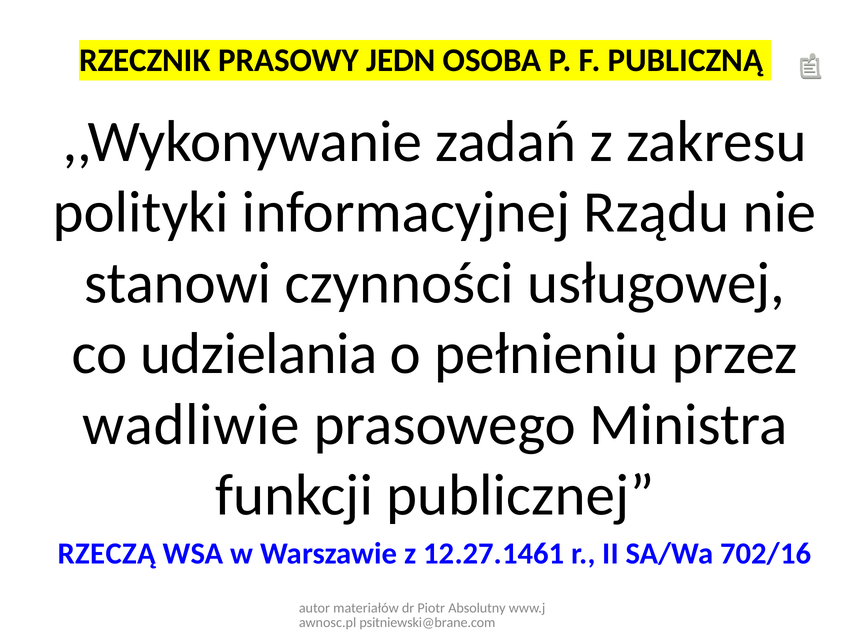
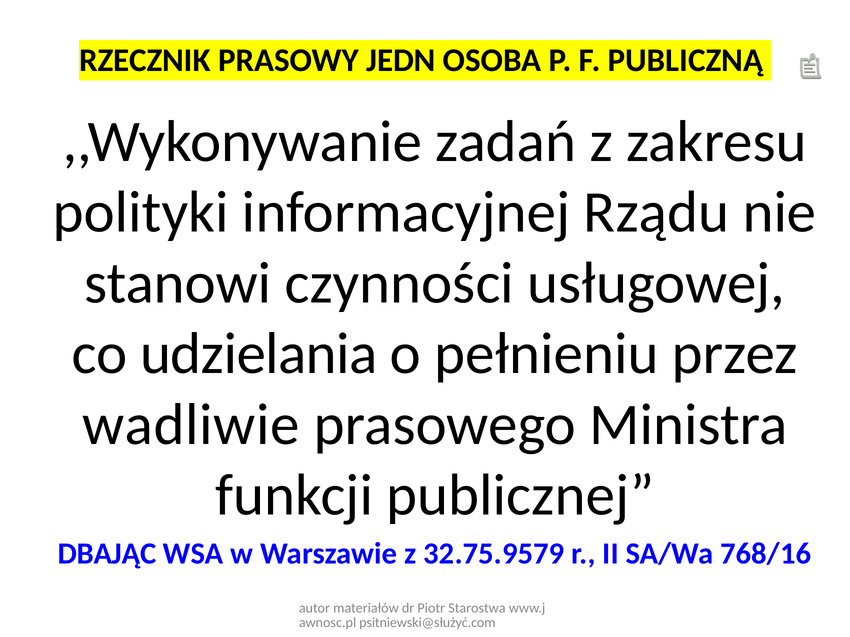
RZECZĄ: RZECZĄ -> DBAJĄC (107, 554)
12.27.1461: 12.27.1461 -> 32.75.9579 (494, 554)
702/16: 702/16 -> 768/16 (766, 554)
Absolutny: Absolutny -> Starostwa (477, 609)
psitniewski@brane.com: psitniewski@brane.com -> psitniewski@służyć.com (427, 623)
